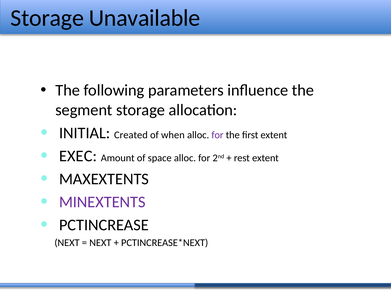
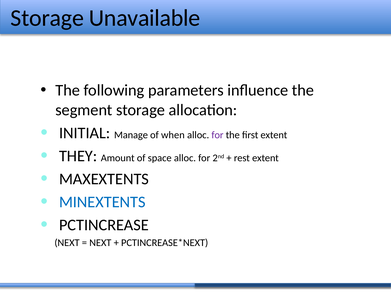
Created: Created -> Manage (131, 135)
EXEC: EXEC -> THEY (78, 156)
MINEXTENTS colour: purple -> blue (102, 202)
